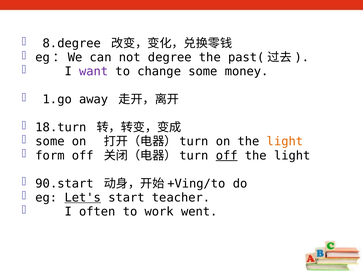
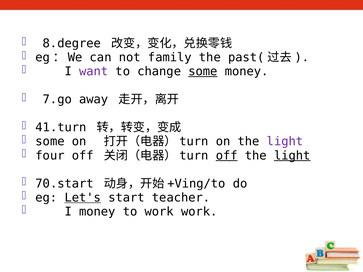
degree: degree -> family (170, 57)
some underline: none -> present (203, 71)
1.go: 1.go -> 7.go (57, 100)
18.turn: 18.turn -> 41.turn (61, 128)
light colour: orange -> purple (285, 142)
form: form -> four (50, 156)
light underline: none -> present (292, 156)
90.start: 90.start -> 70.start (65, 184)
I often: often -> money (97, 212)
work went: went -> work (199, 212)
